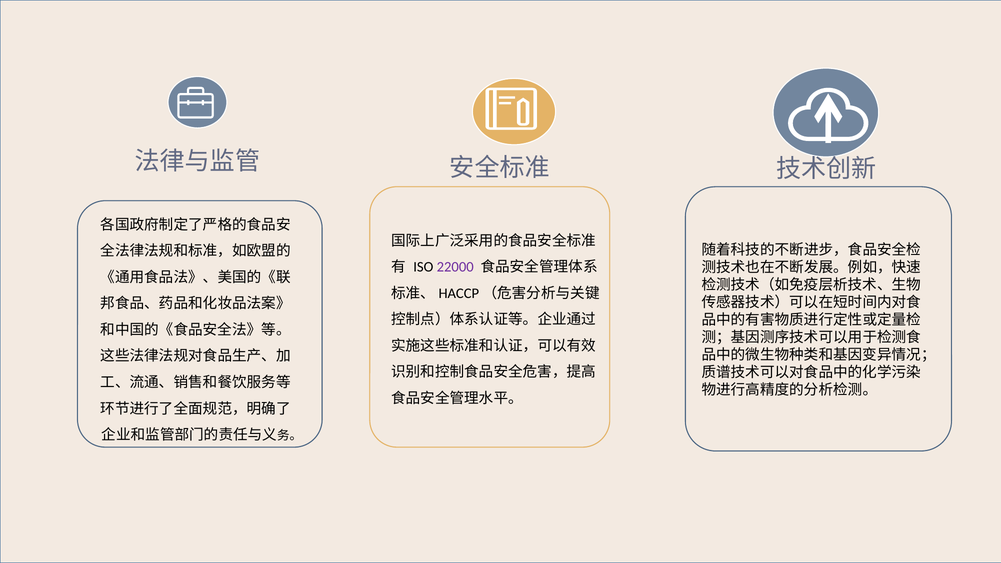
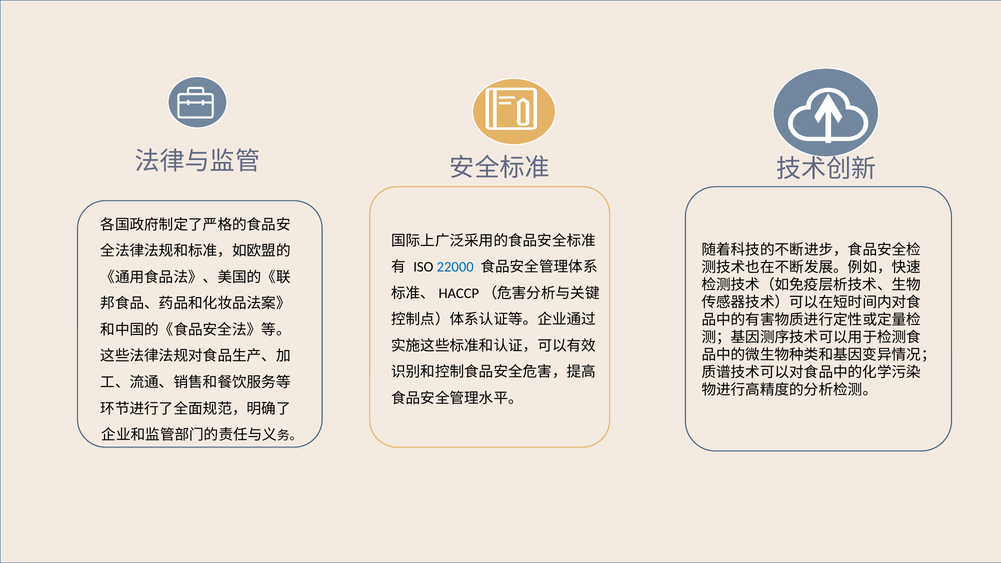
22000 colour: purple -> blue (455, 267)
